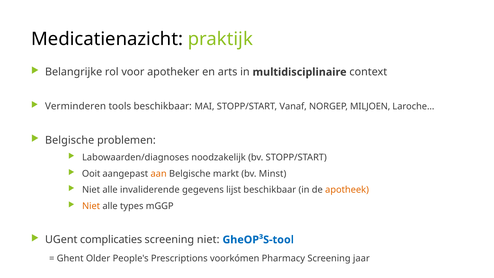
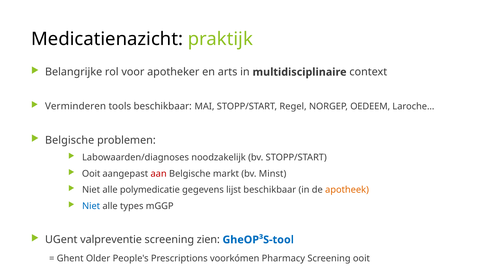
Vanaf: Vanaf -> Regel (293, 107)
MILJOEN: MILJOEN -> OEDEEM (370, 107)
aan colour: orange -> red (159, 174)
invaliderende: invaliderende -> polymedicatie (150, 190)
Niet colour: orange -> blue (91, 206)
complicaties: complicaties -> valpreventie (111, 240)
screening niet: niet -> zien (208, 240)
Screening jaar: jaar -> ooit (361, 258)
